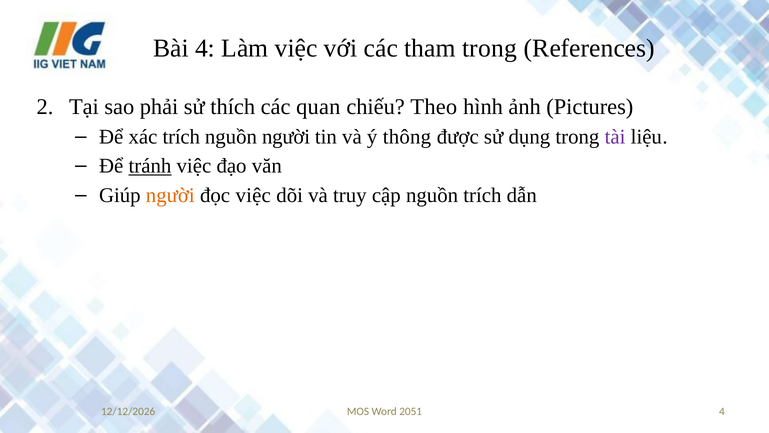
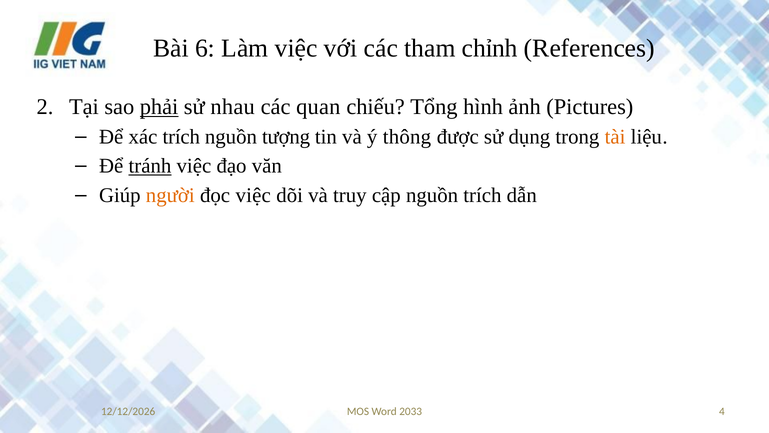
Bài 4: 4 -> 6 (205, 48)
tham trong: trong -> chỉnh (490, 48)
phải underline: none -> present (159, 107)
thích: thích -> nhau (233, 107)
Theo: Theo -> Tổng (434, 107)
nguồn người: người -> tượng (286, 137)
tài colour: purple -> orange (615, 137)
2051: 2051 -> 2033 (411, 411)
